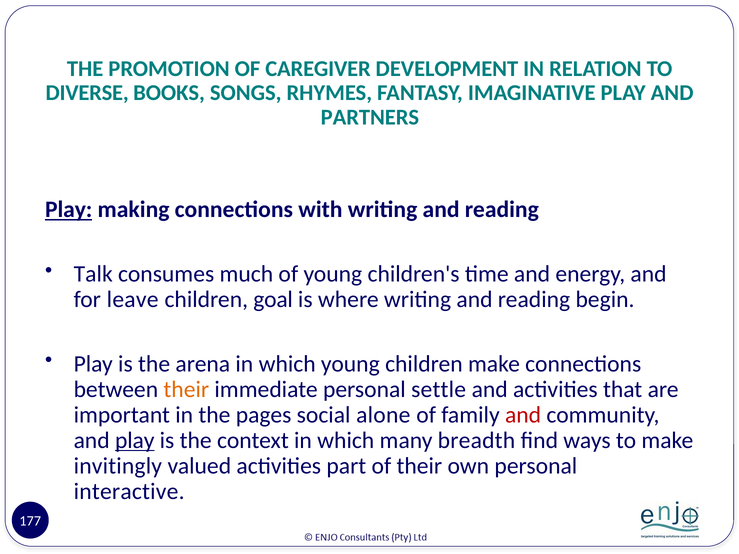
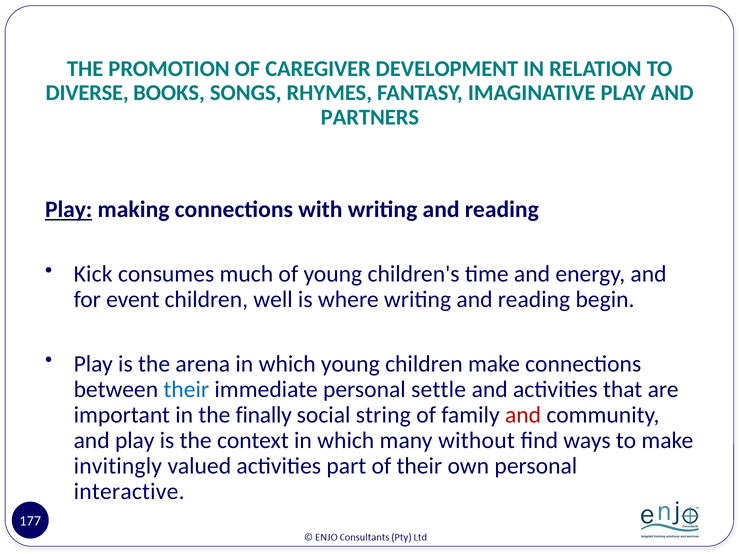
Talk: Talk -> Kick (93, 274)
leave: leave -> event (133, 300)
goal: goal -> well (273, 300)
their colour: orange -> blue (186, 390)
pages: pages -> finally (264, 415)
alone: alone -> string (383, 415)
play underline: present -> none (135, 441)
breadth: breadth -> without (476, 441)
